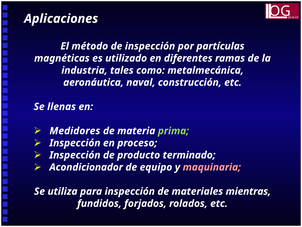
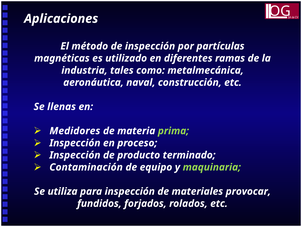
Acondicionador: Acondicionador -> Contaminación (86, 167)
maquinaria colour: pink -> light green (212, 167)
mientras: mientras -> provocar (248, 191)
